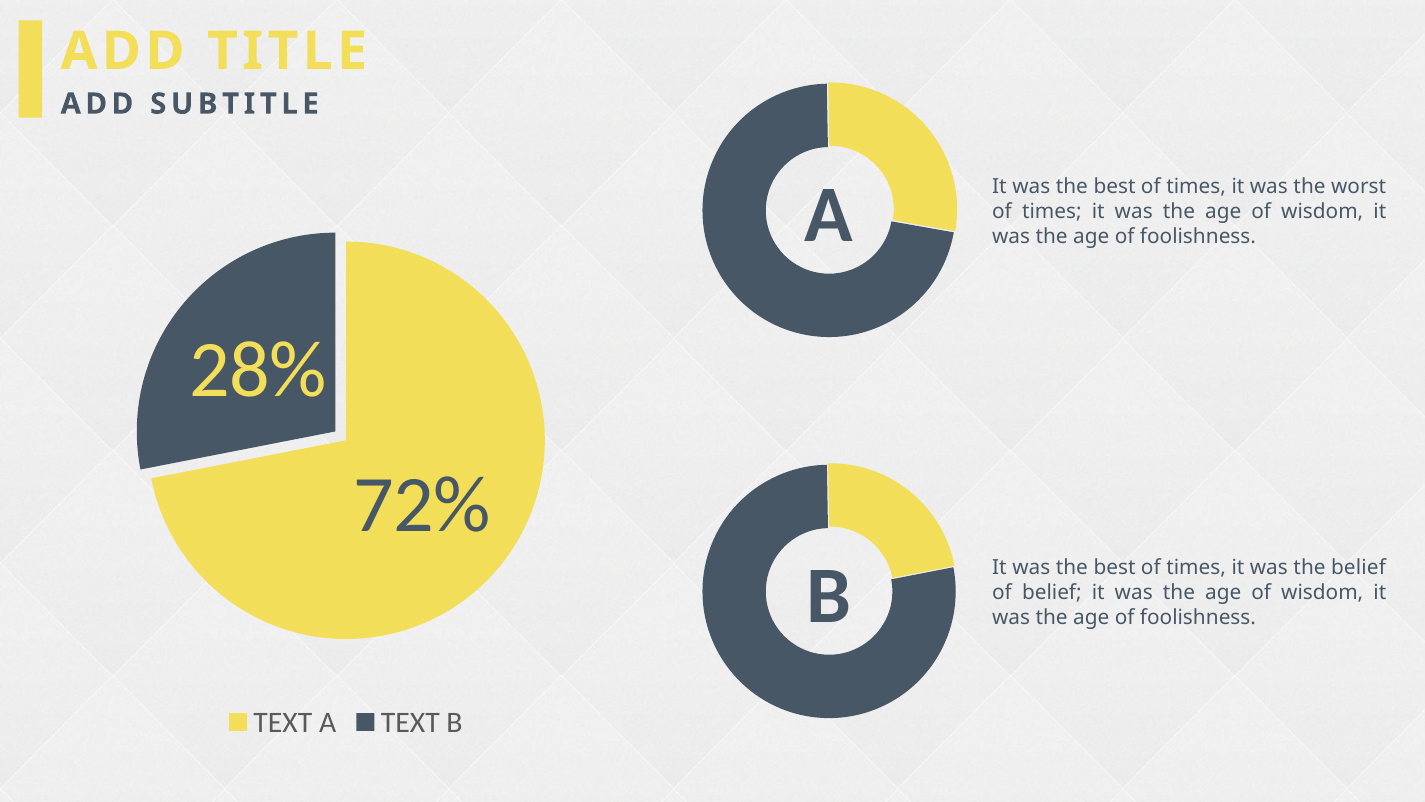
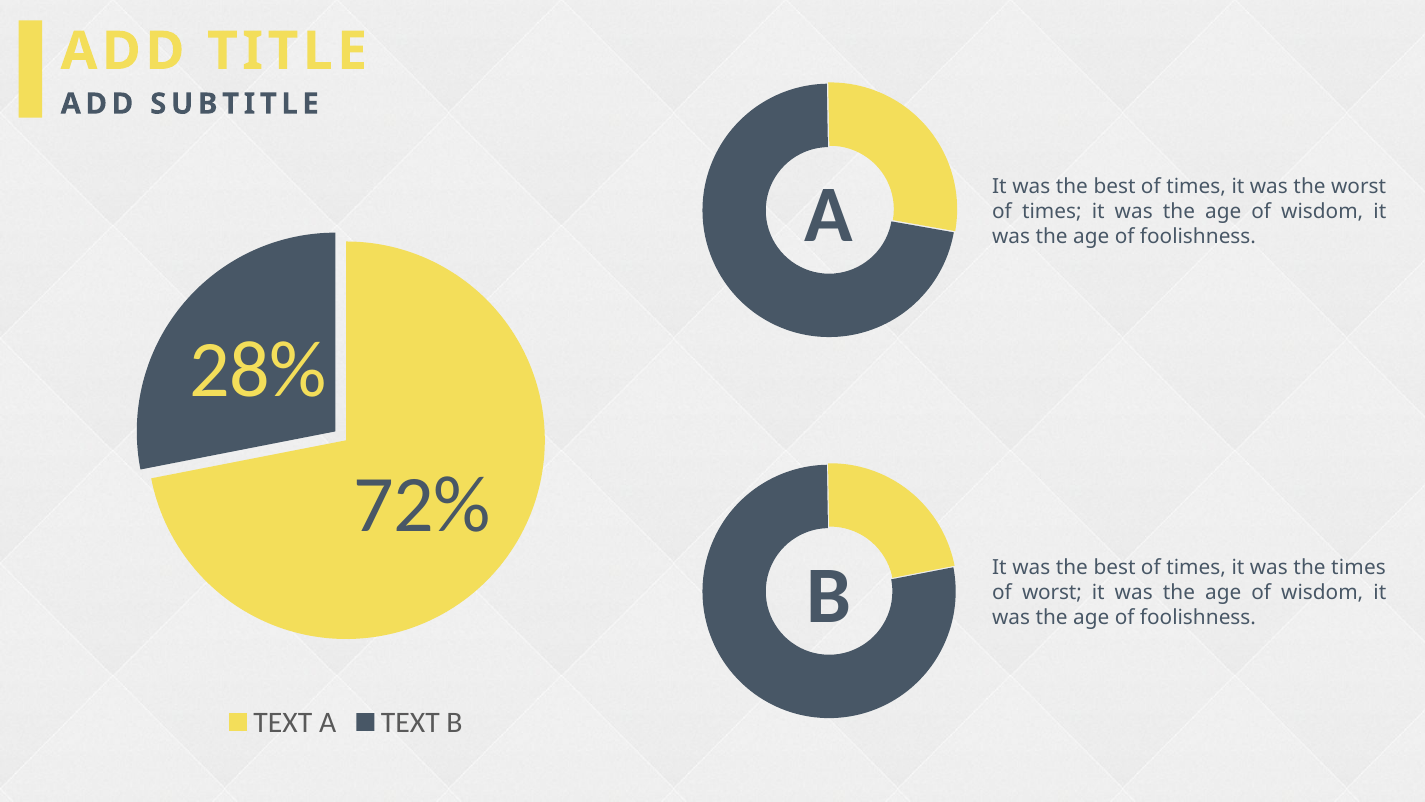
the belief: belief -> times (1359, 567)
of belief: belief -> worst (1052, 592)
